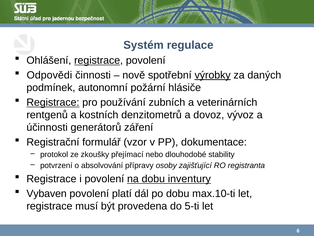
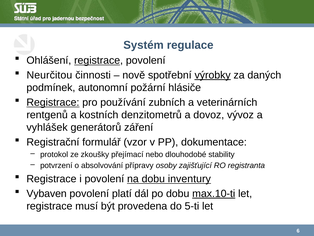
Odpovědi: Odpovědi -> Neurčitou (49, 75)
účinnosti: účinnosti -> vyhlášek (47, 127)
max.10-ti underline: none -> present (214, 193)
